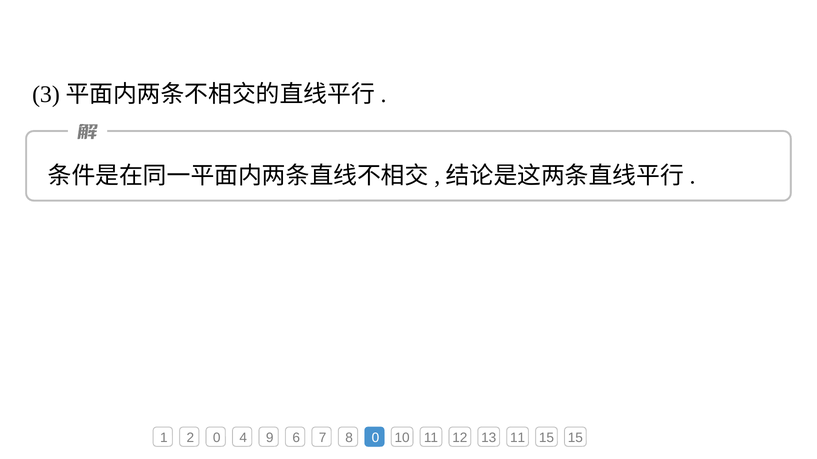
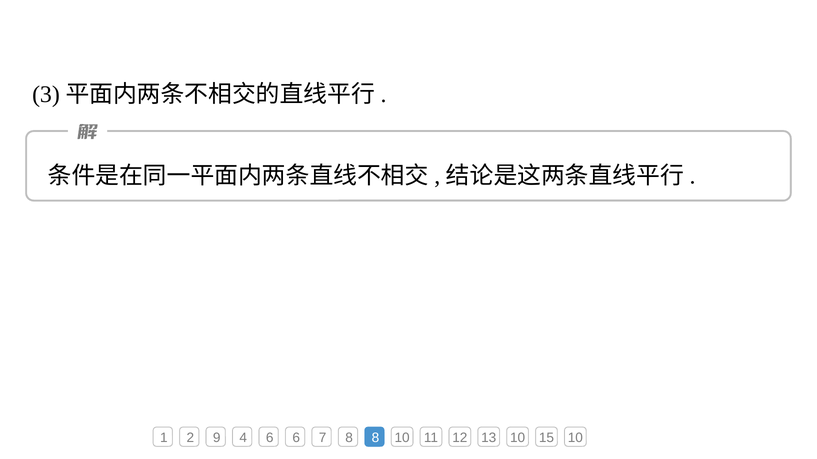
2 0: 0 -> 9 (217, 438)
4 9: 9 -> 6 (270, 438)
8 0: 0 -> 8 (376, 438)
13 11: 11 -> 10 (518, 438)
15 15: 15 -> 10 (575, 438)
